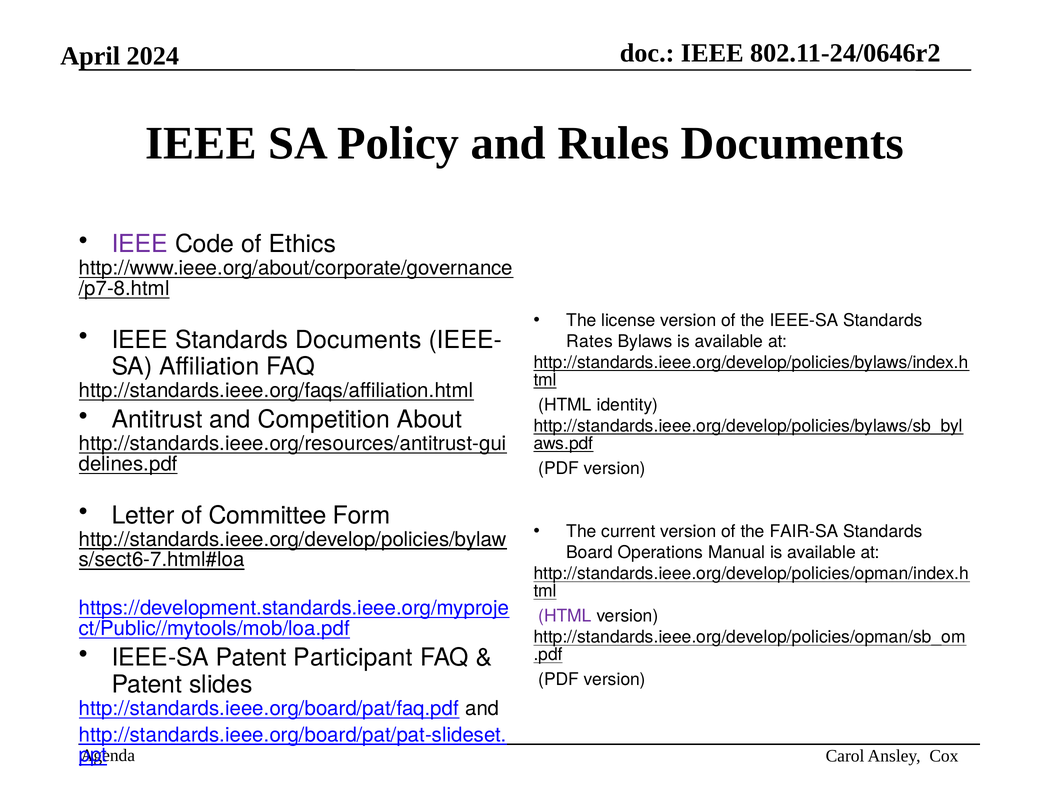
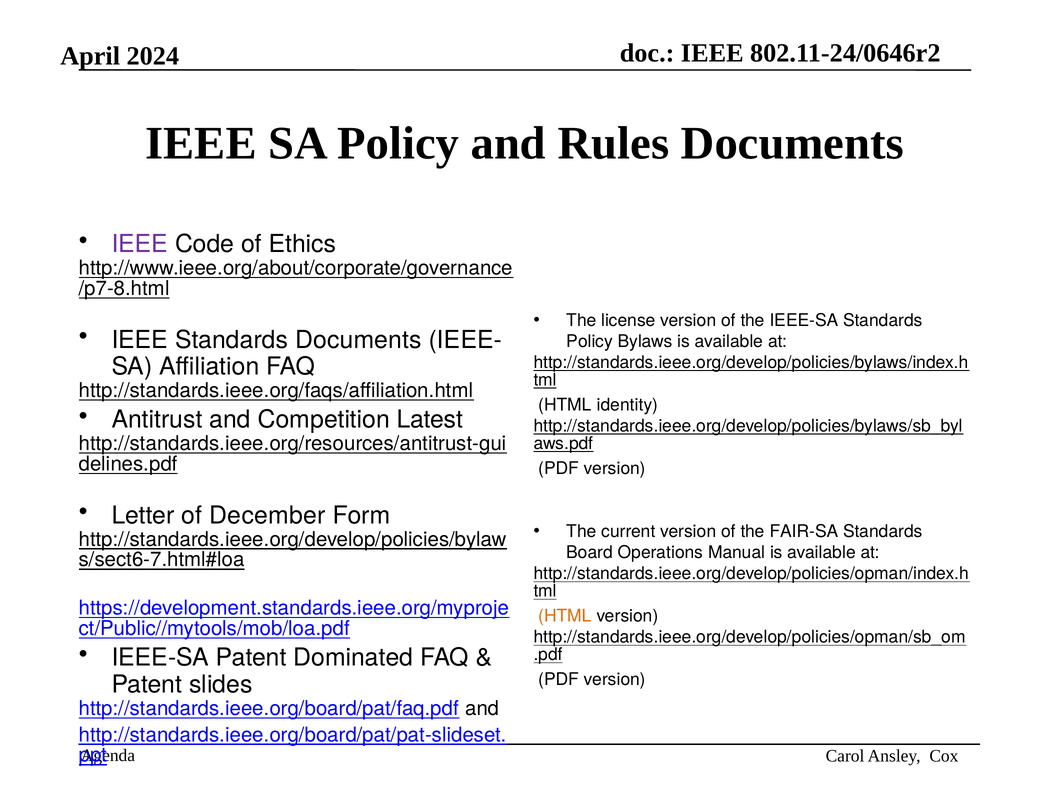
Rates: Rates -> Policy (590, 341)
About: About -> Latest (430, 420)
Committee: Committee -> December (267, 515)
HTML colour: purple -> orange (565, 616)
Participant: Participant -> Dominated (353, 657)
